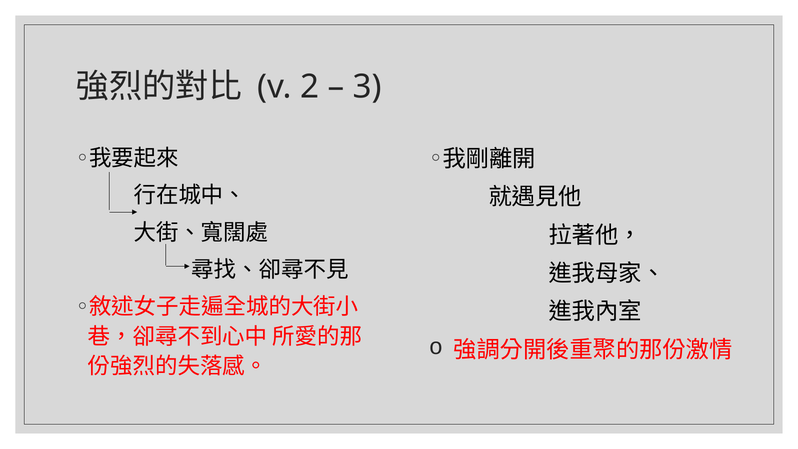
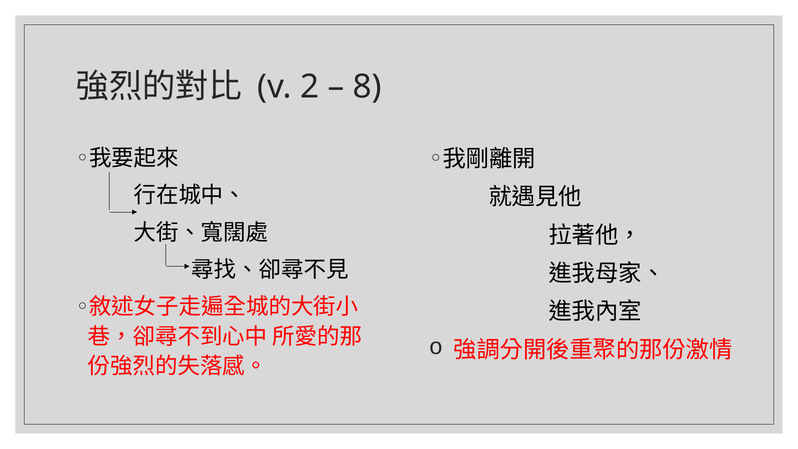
3: 3 -> 8 (367, 87)
